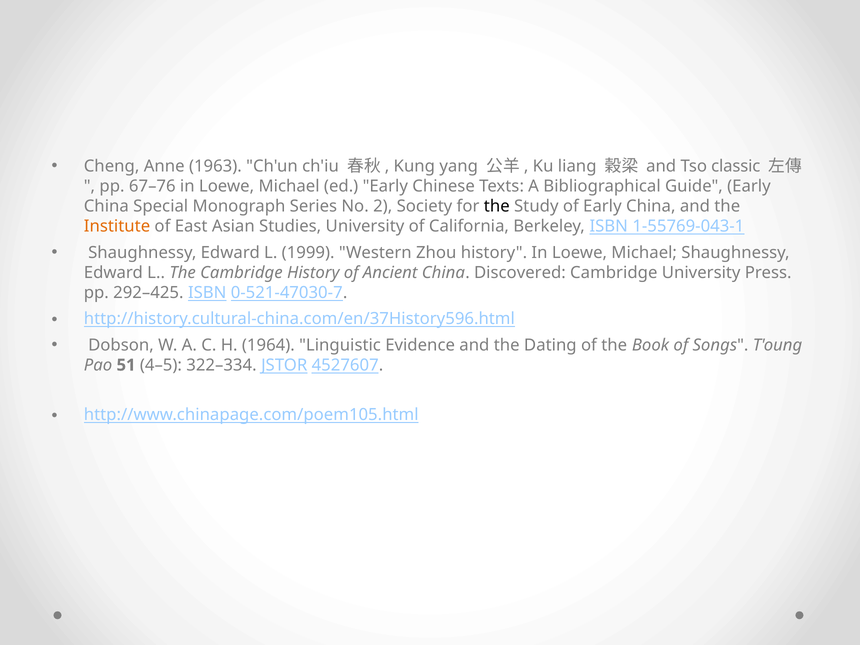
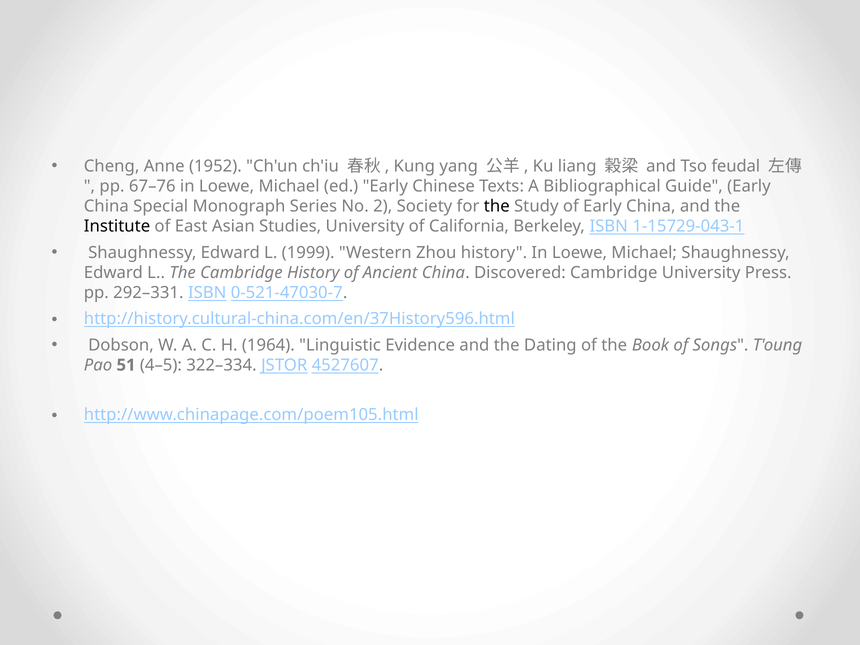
1963: 1963 -> 1952 (215, 166)
classic: classic -> feudal (736, 166)
Institute colour: orange -> black (117, 226)
1-55769-043-1: 1-55769-043-1 -> 1-15729-043-1 (688, 226)
292–425: 292–425 -> 292–331 (148, 293)
